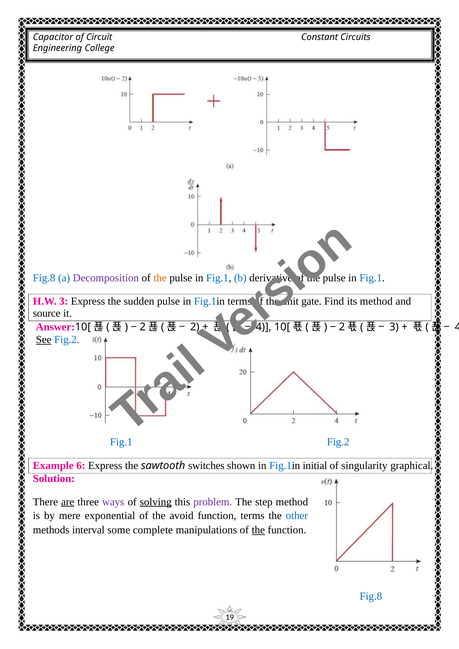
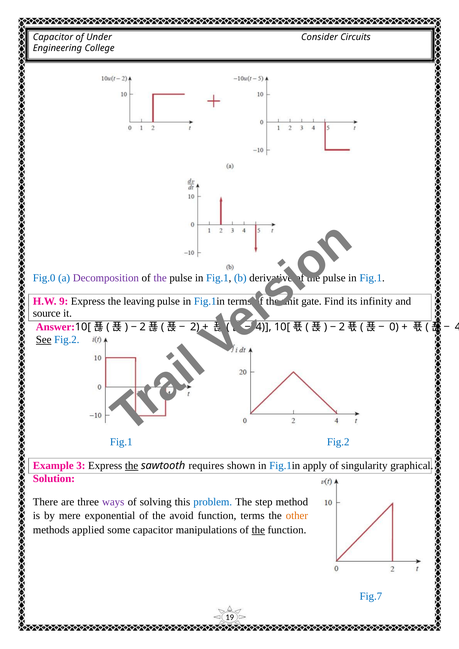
Circuit: Circuit -> Under (99, 37)
Constant: Constant -> Consider (319, 37)
Fig.8: Fig.8 -> Fig.0 (44, 278)
the colour: orange -> purple (160, 278)
H.W 3: 3 -> 9 (64, 301)
sudden: sudden -> leaving (139, 301)
its method: method -> infinity (376, 301)
3: 3 -> 0 (394, 327)
6: 6 -> 3 (81, 465)
the underline: none -> present (132, 465)
switches: switches -> requires (206, 465)
initial: initial -> apply (315, 465)
are underline: present -> none (68, 502)
solving underline: present -> none (156, 502)
problem colour: purple -> blue (213, 502)
other colour: blue -> orange (297, 516)
interval: interval -> applied (88, 530)
some complete: complete -> capacitor (153, 530)
Fig.8: Fig.8 -> Fig.7 (371, 596)
